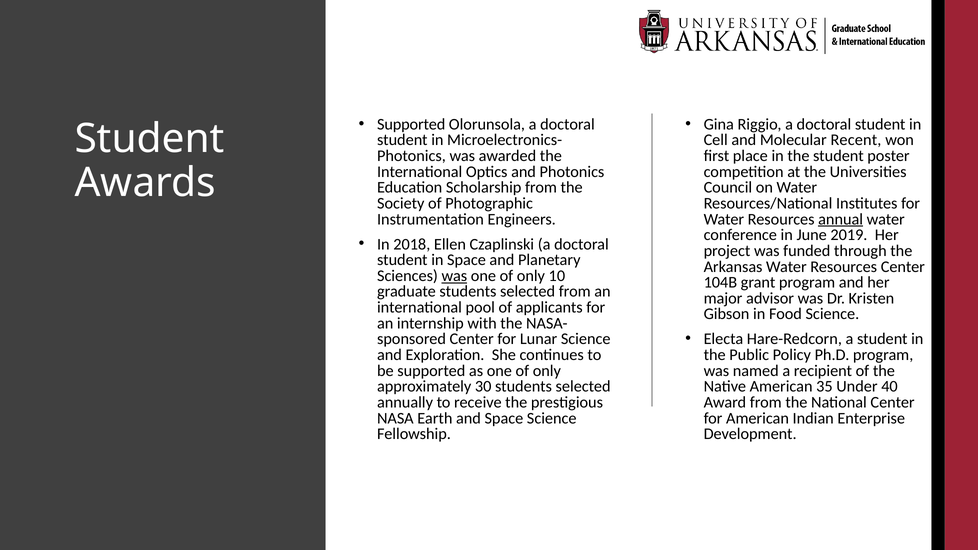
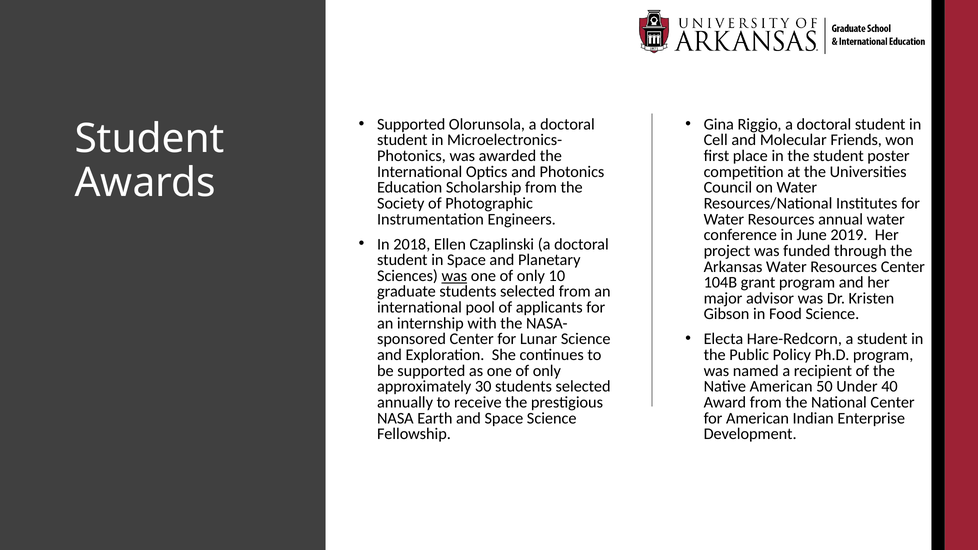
Recent: Recent -> Friends (856, 140)
annual underline: present -> none (841, 219)
35: 35 -> 50 (824, 387)
